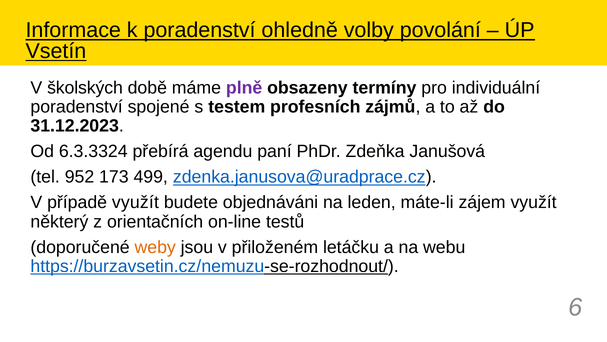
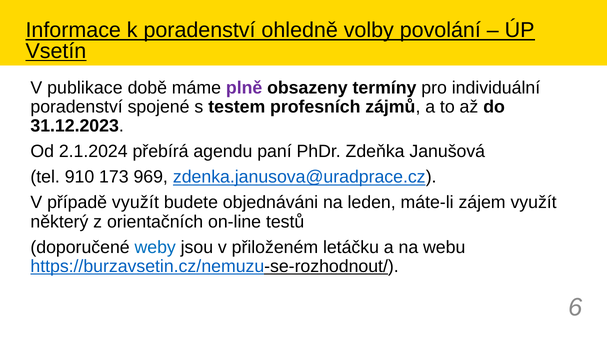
školských: školských -> publikace (85, 88)
6.3.3324: 6.3.3324 -> 2.1.2024 (93, 151)
952: 952 -> 910 (80, 177)
499: 499 -> 969 (151, 177)
weby colour: orange -> blue (155, 247)
